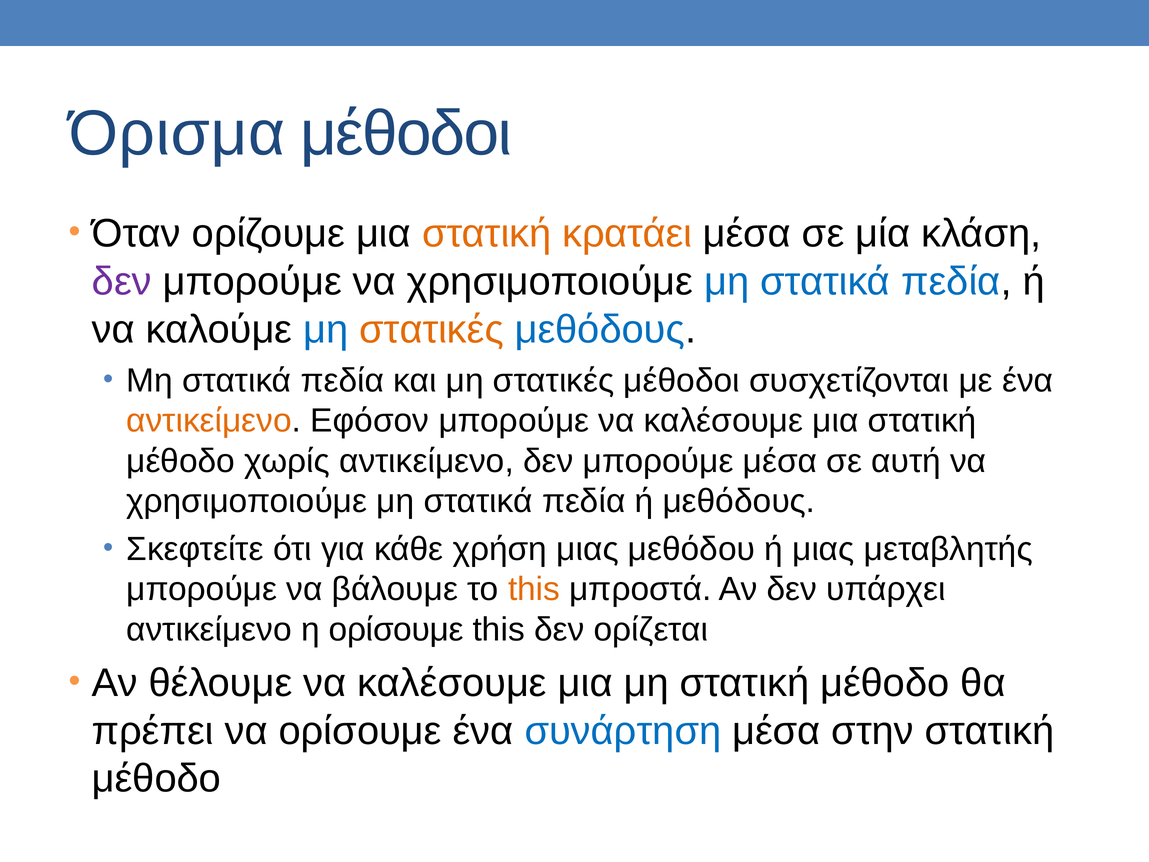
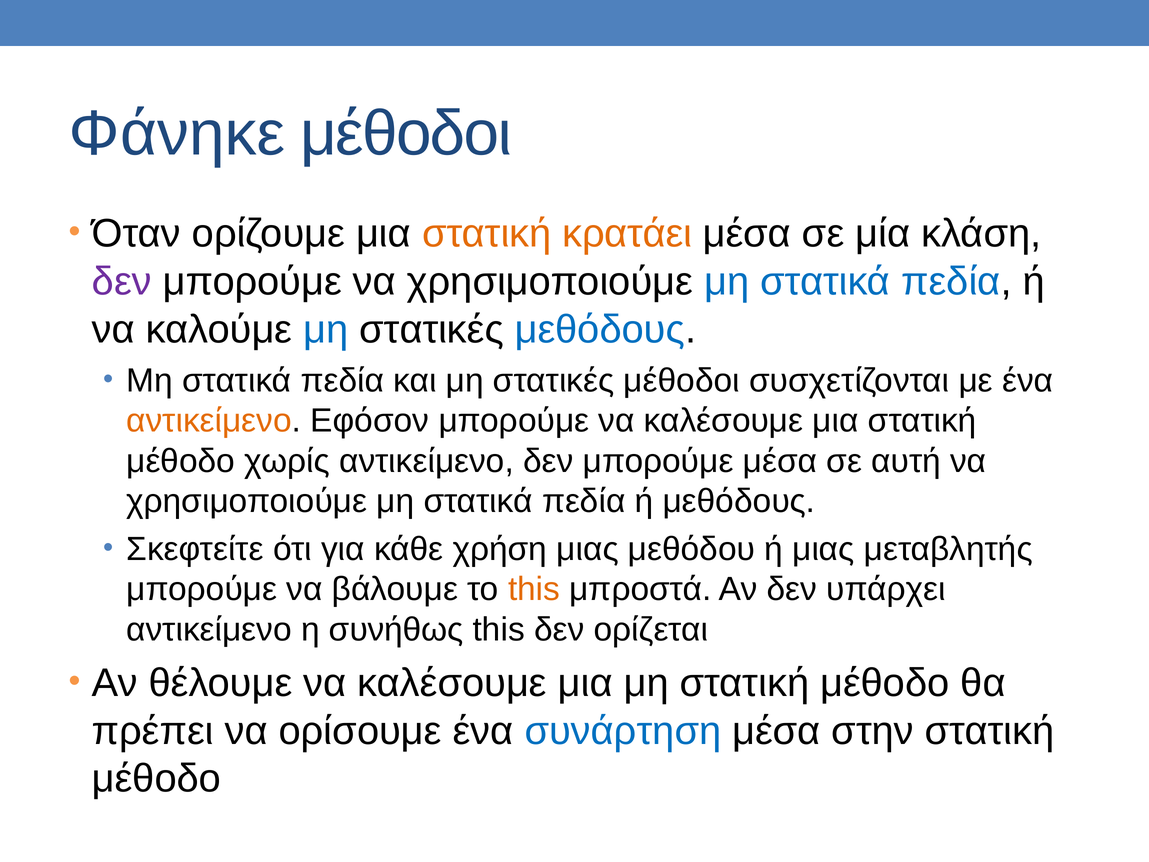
Όρισμα: Όρισμα -> Φάνηκε (177, 134)
στατικές colour: orange -> black (432, 329)
η ορίσουμε: ορίσουμε -> συνήθως (396, 629)
